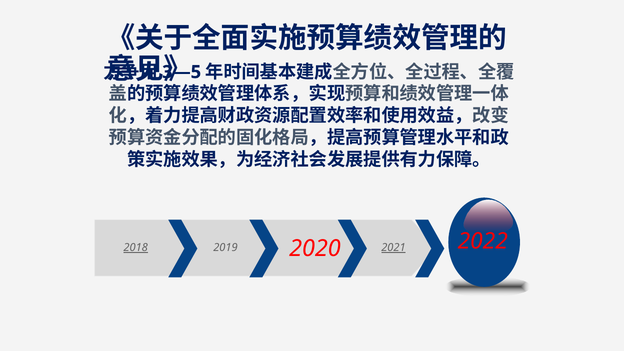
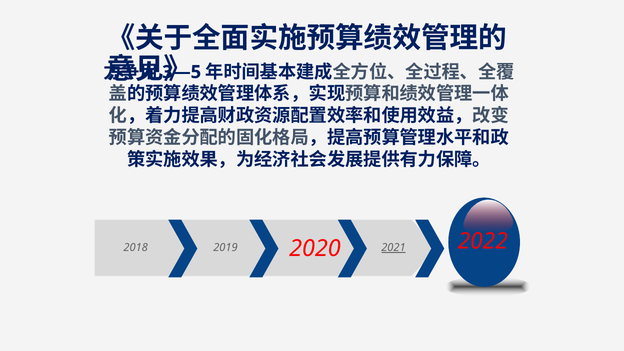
2018 underline: present -> none (136, 248)
